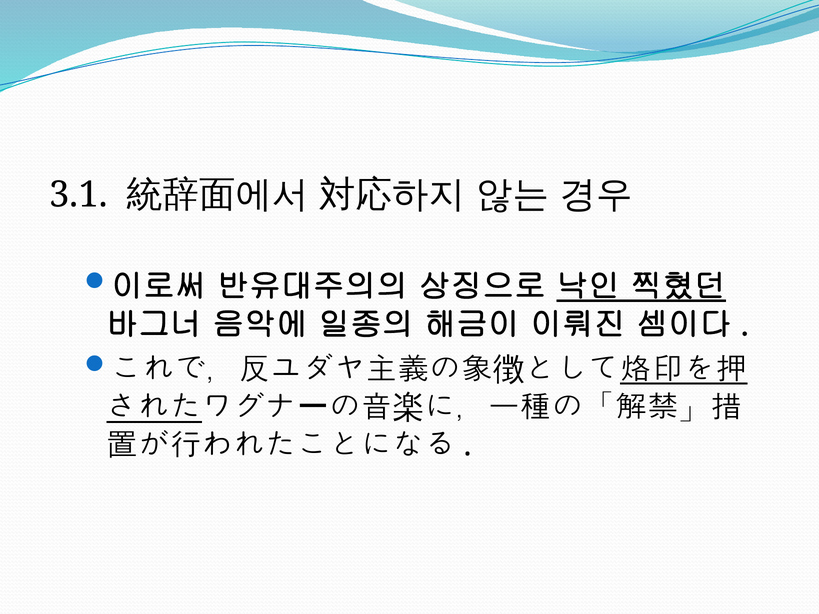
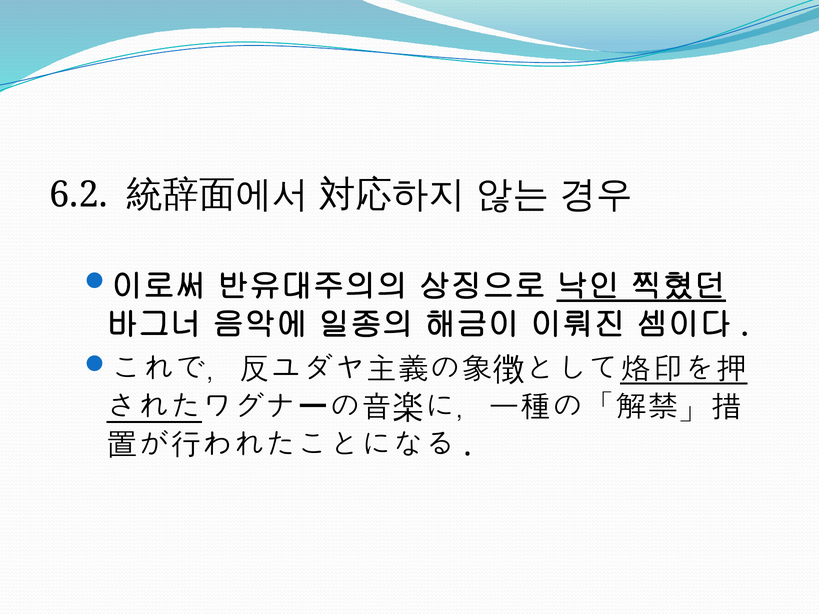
3.1: 3.1 -> 6.2 (79, 195)
